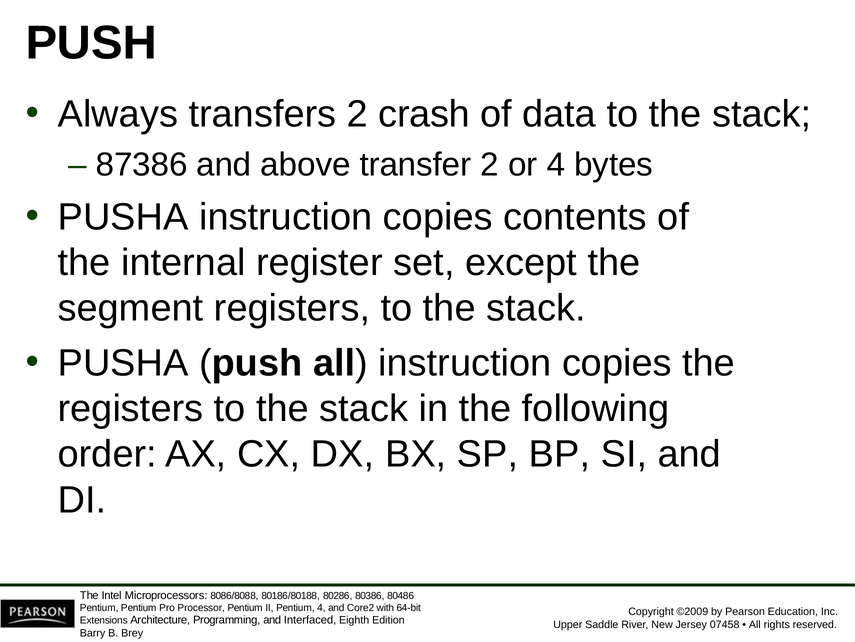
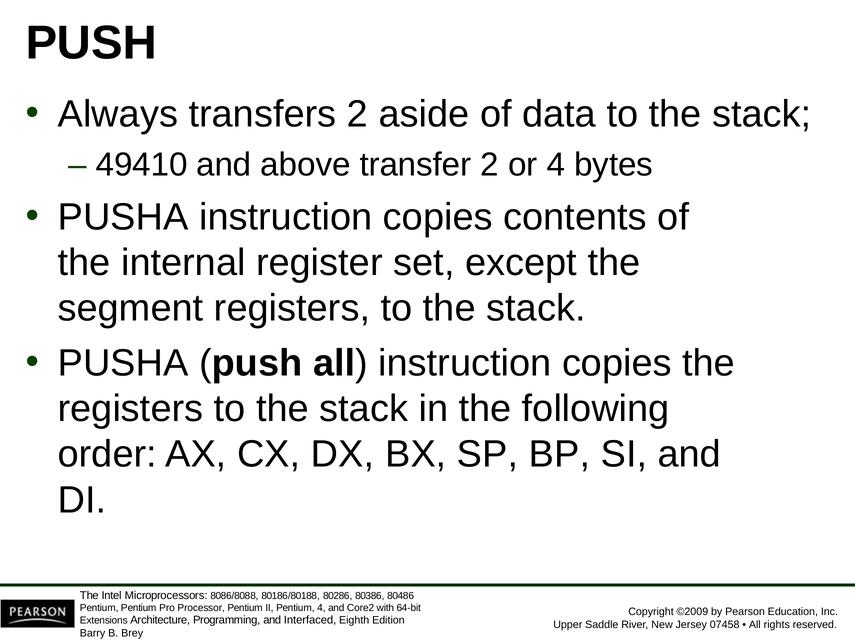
crash: crash -> aside (424, 114)
87386: 87386 -> 49410 (142, 165)
